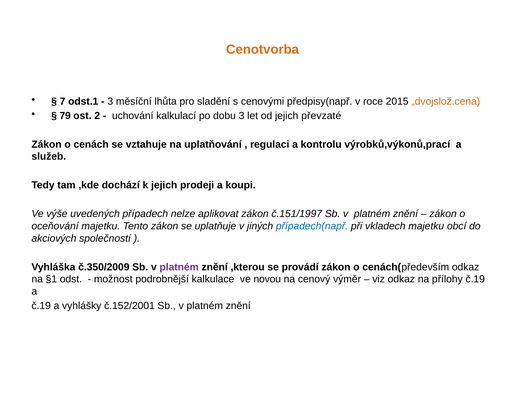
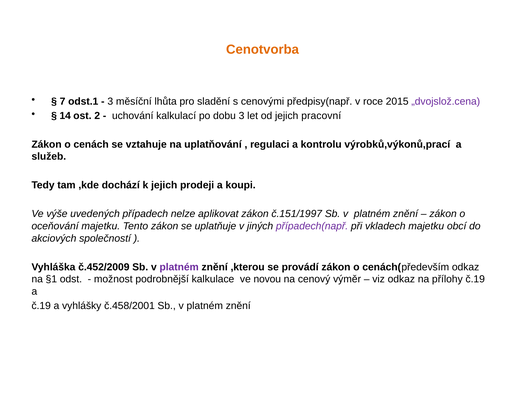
„dvojslož.cena colour: orange -> purple (446, 101)
79: 79 -> 14 (65, 116)
převzaté: převzaté -> pracovní (321, 116)
případech(např colour: blue -> purple (312, 226)
č.350/2009: č.350/2009 -> č.452/2009 (104, 267)
č.152/2001: č.152/2001 -> č.458/2001 (129, 306)
